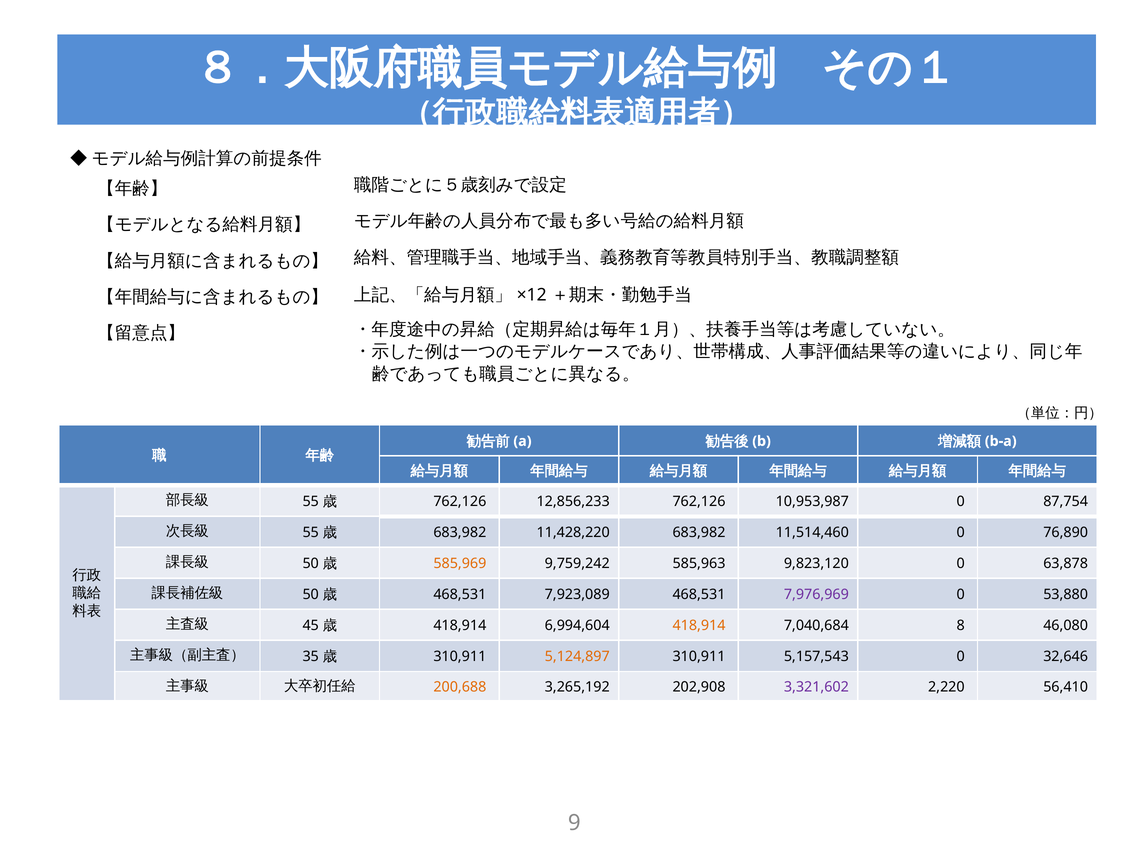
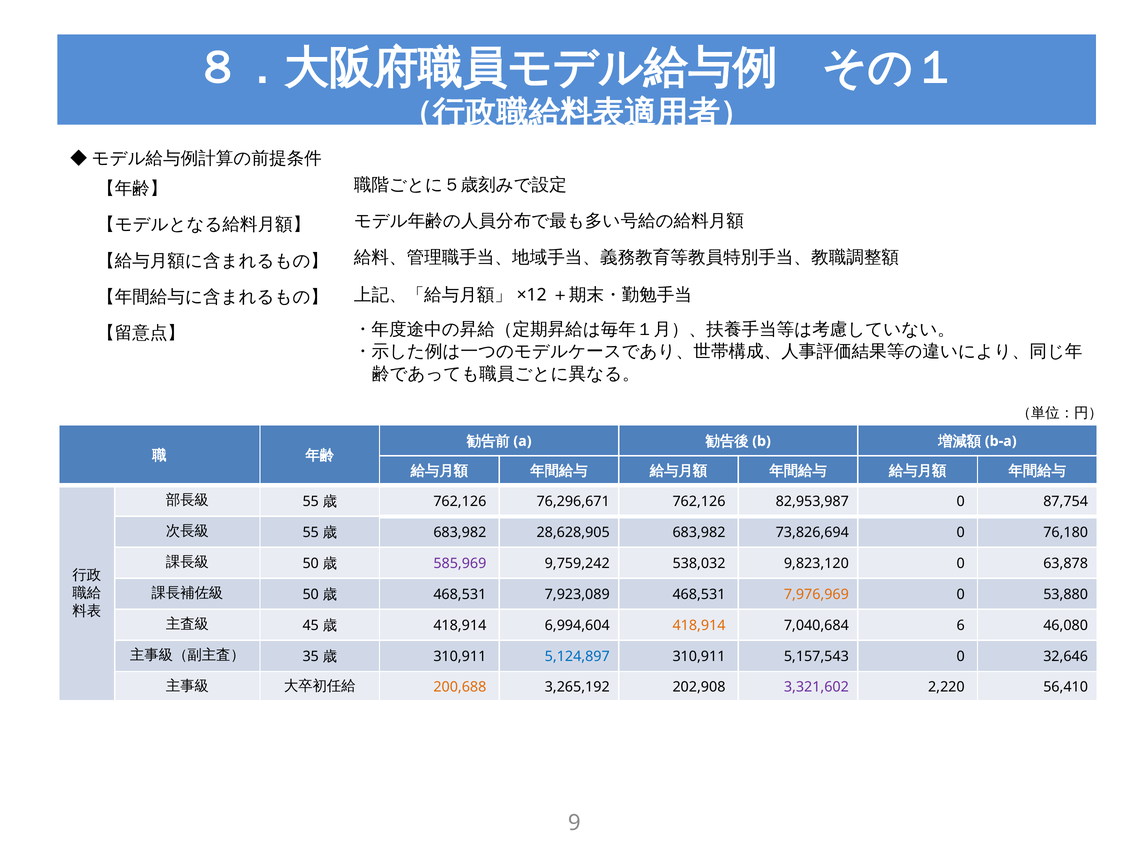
12,856,233: 12,856,233 -> 76,296,671 (573, 502)
10,953,987: 10,953,987 -> 82,953,987 (812, 502)
11,428,220: 11,428,220 -> 28,628,905 (573, 533)
11,514,460: 11,514,460 -> 73,826,694 (812, 533)
76,890: 76,890 -> 76,180 (1066, 533)
585,969 colour: orange -> purple (460, 564)
585,963: 585,963 -> 538,032 (699, 564)
7,976,969 colour: purple -> orange (816, 595)
8: 8 -> 6 (961, 626)
5,124,897 colour: orange -> blue (577, 657)
